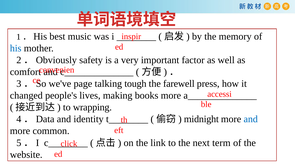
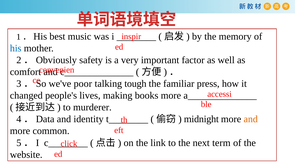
page: page -> poor (83, 84)
farewell: farewell -> familiar (179, 84)
wrapping: wrapping -> murderer (92, 107)
and colour: blue -> orange (251, 119)
